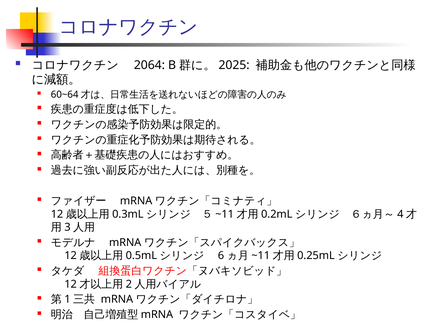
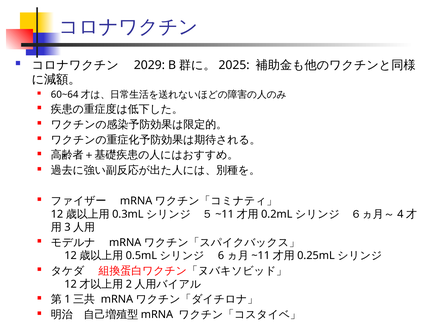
2064: 2064 -> 2029 (149, 65)
